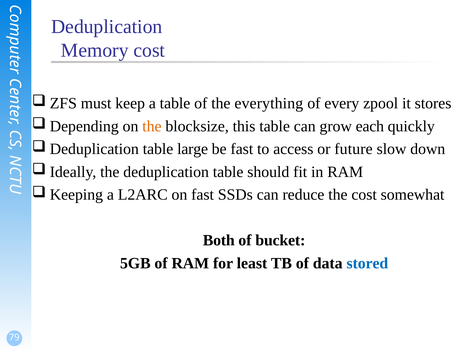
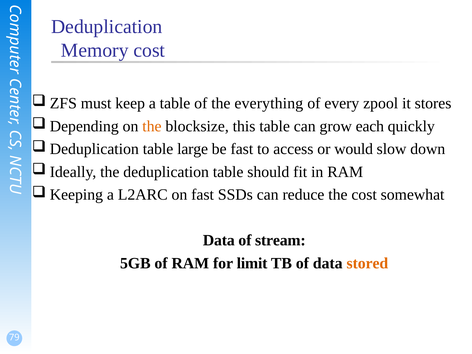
future: future -> would (354, 149)
Both: Both -> Data (219, 240)
bucket: bucket -> stream (280, 240)
least: least -> limit (252, 263)
stored colour: blue -> orange (367, 263)
